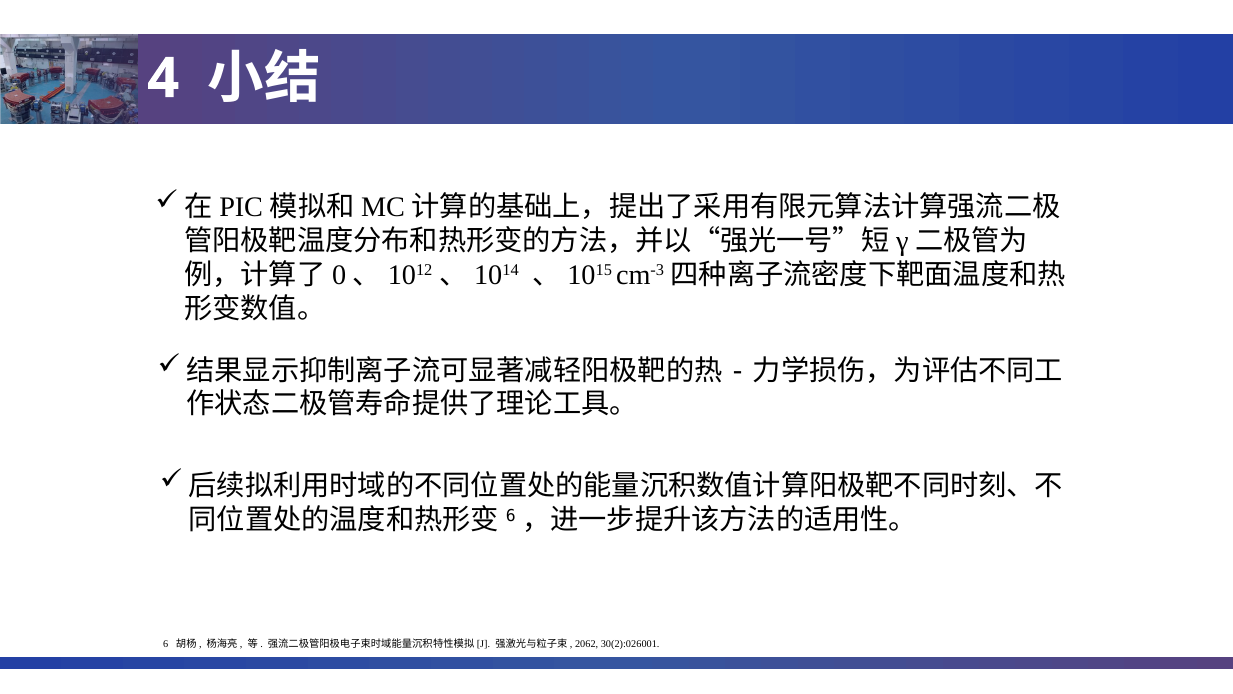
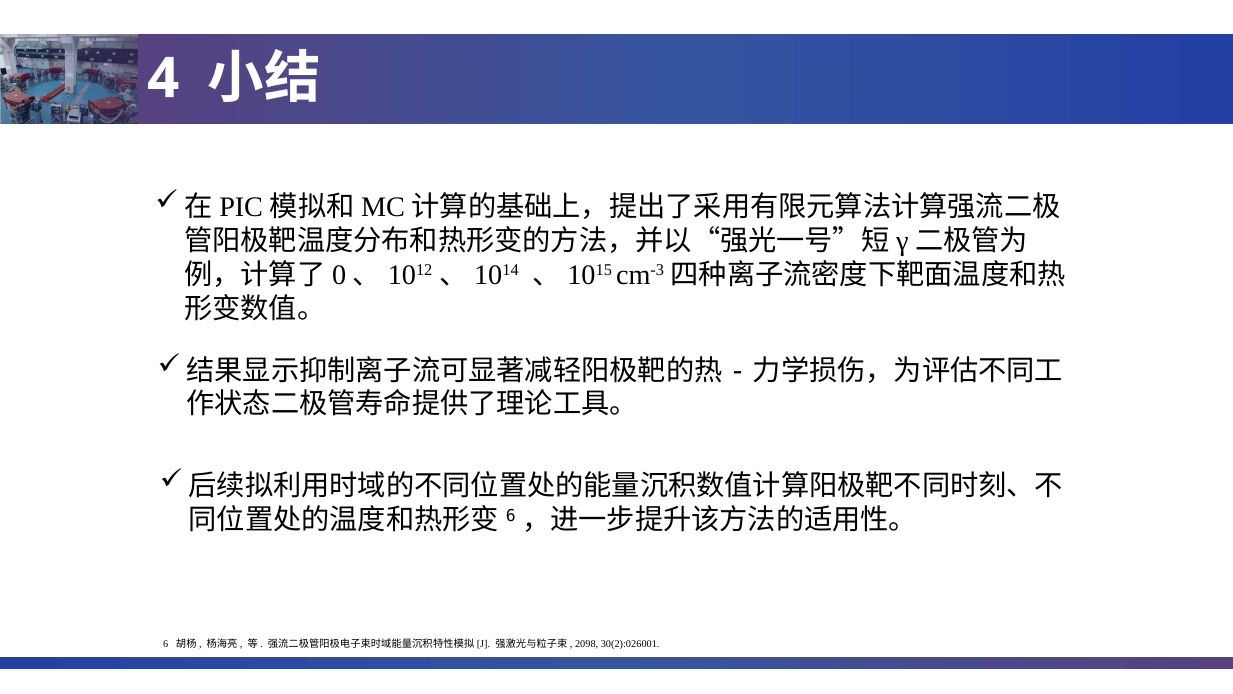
2062: 2062 -> 2098 (587, 644)
